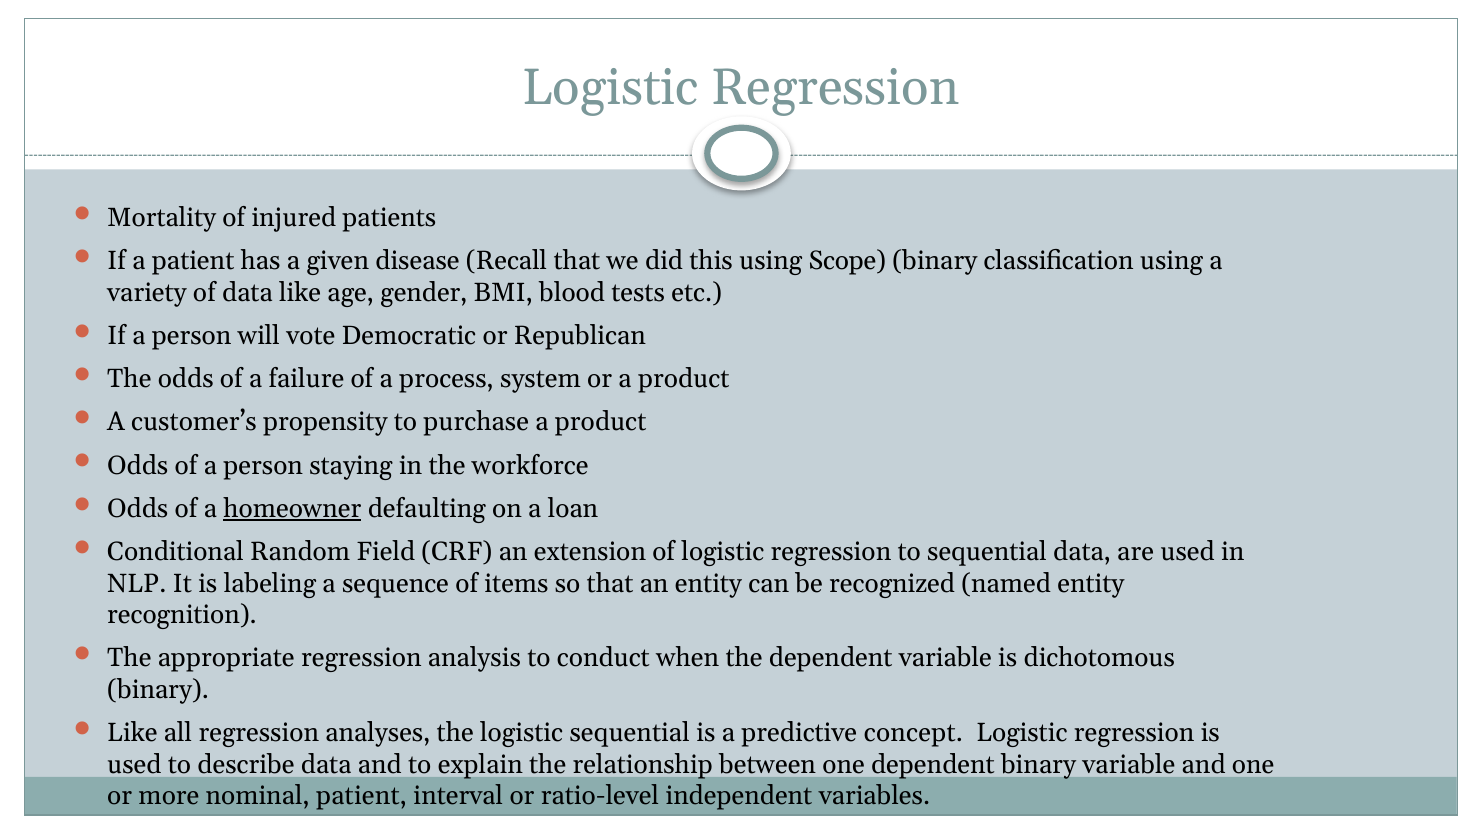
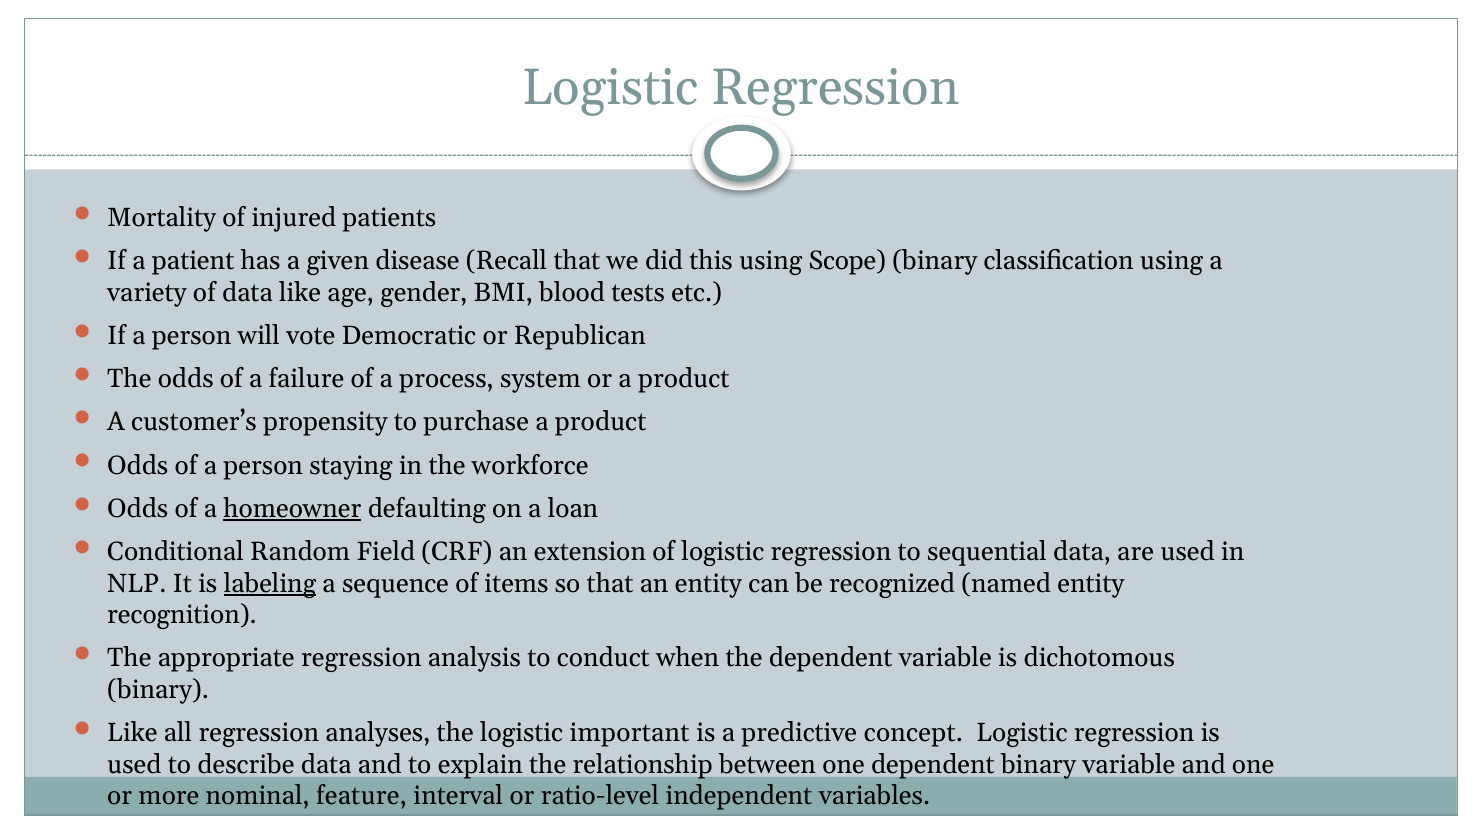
labeling underline: none -> present (270, 584)
logistic sequential: sequential -> important (630, 733)
nominal patient: patient -> feature (361, 796)
